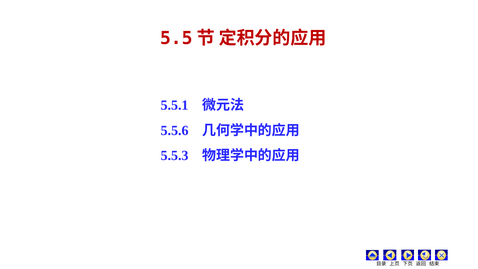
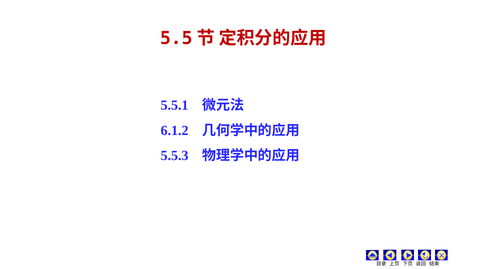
5.5.6: 5.5.6 -> 6.1.2 (175, 130)
